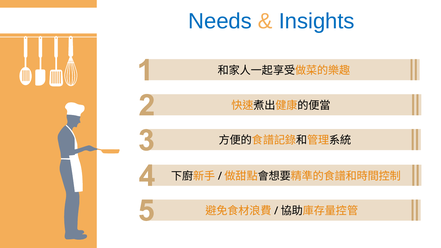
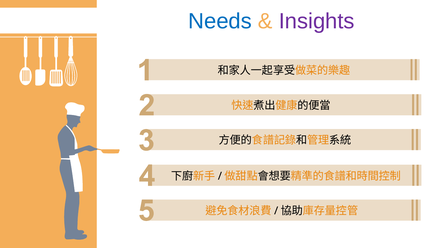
Insights colour: blue -> purple (317, 21)
